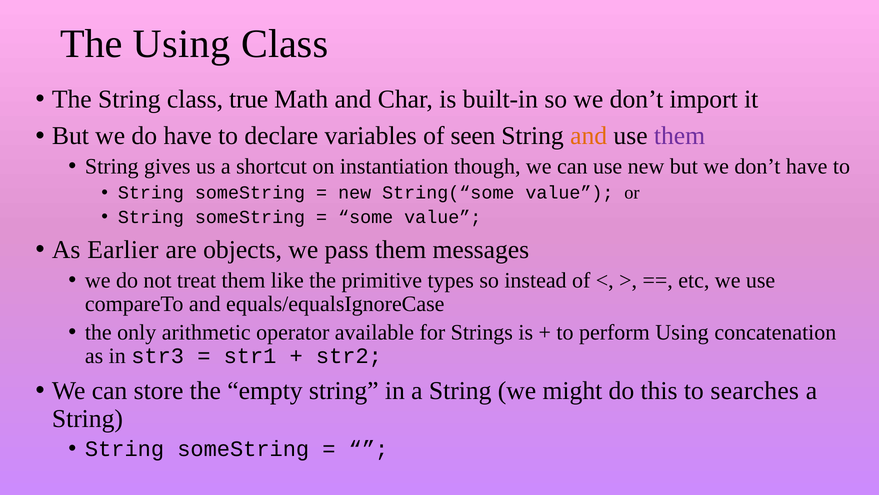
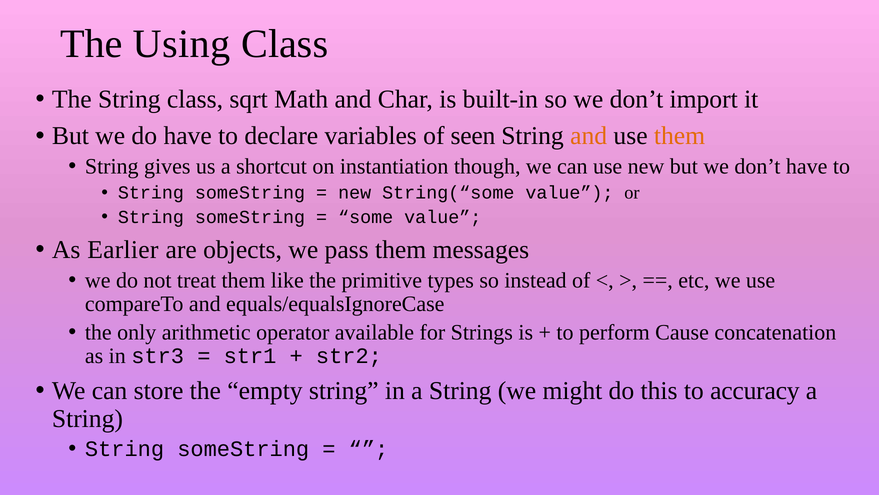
true: true -> sqrt (249, 99)
them colour: purple -> orange (680, 136)
perform Using: Using -> Cause (682, 332)
searches: searches -> accuracy (755, 391)
